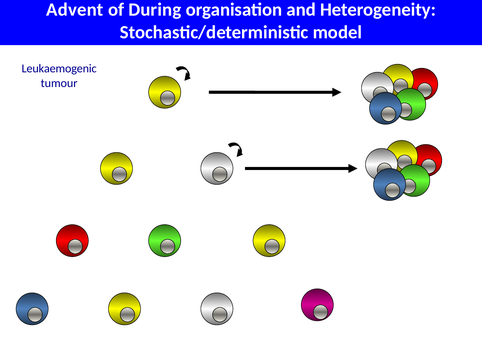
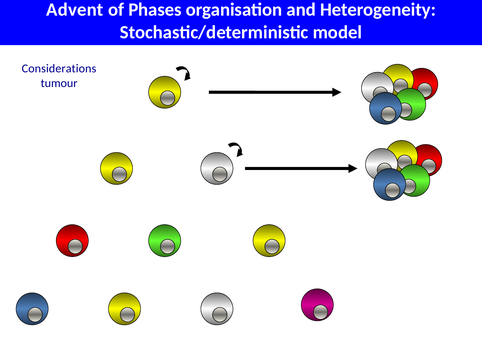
During: During -> Phases (155, 10)
Leukaemogenic: Leukaemogenic -> Considerations (59, 69)
